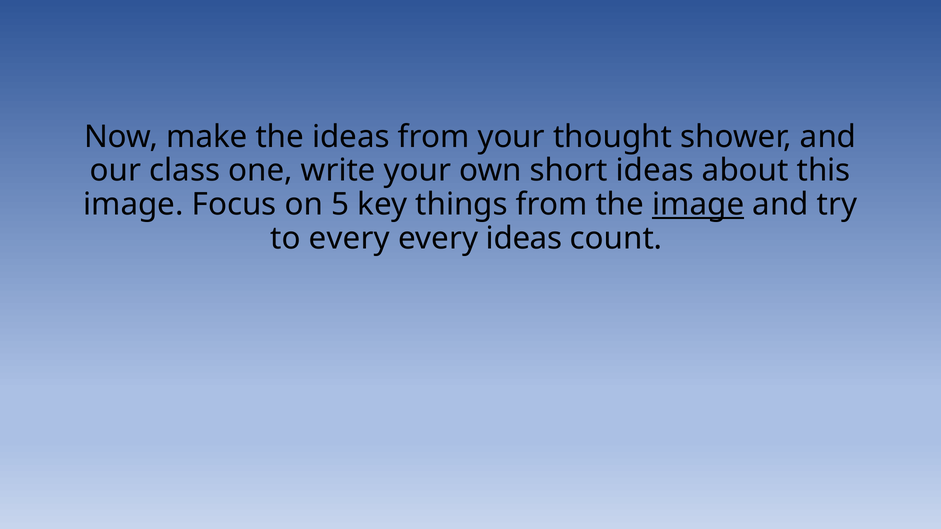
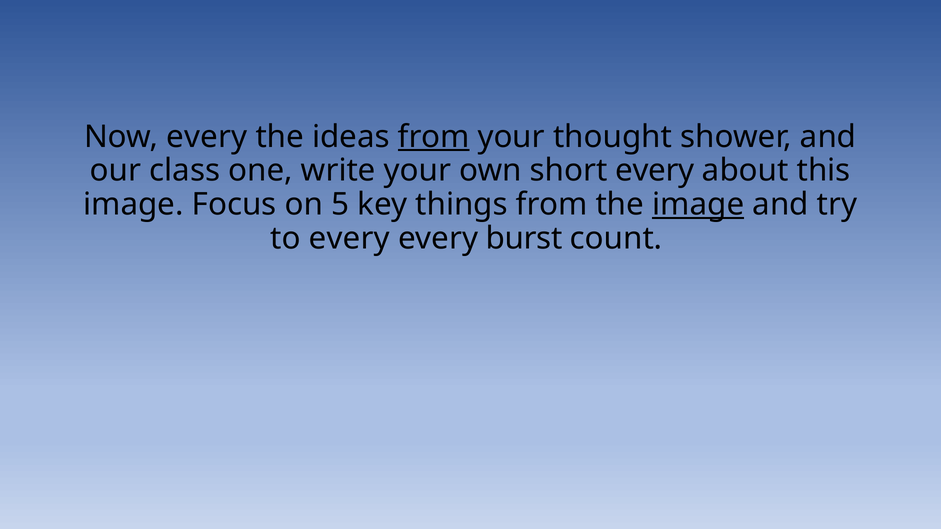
Now make: make -> every (207, 137)
from underline: none -> present (434, 137)
short ideas: ideas -> every (655, 171)
every ideas: ideas -> burst (524, 238)
